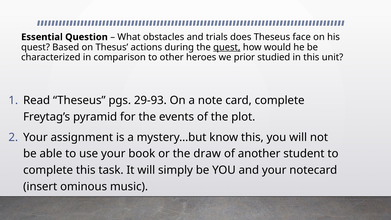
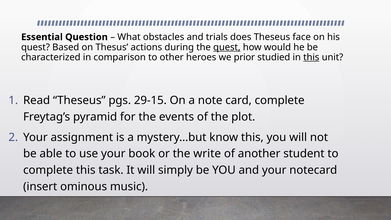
this underline: none -> present (311, 57)
29-93: 29-93 -> 29-15 (150, 100)
draw: draw -> write (207, 154)
